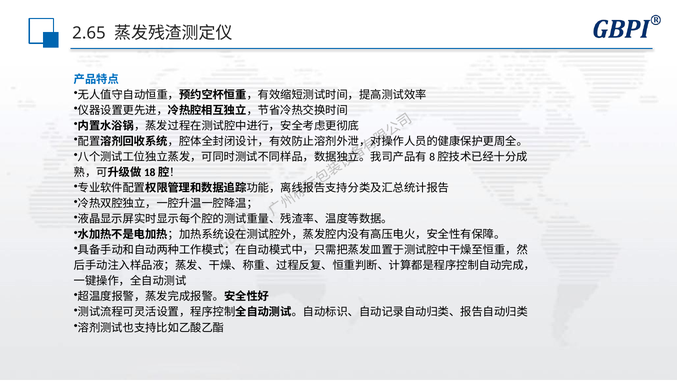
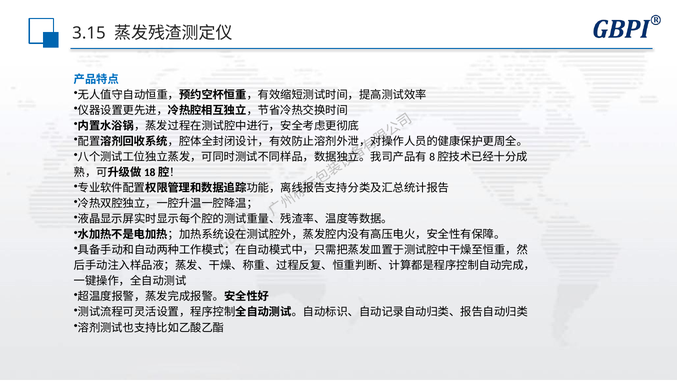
2.65: 2.65 -> 3.15 (89, 33)
